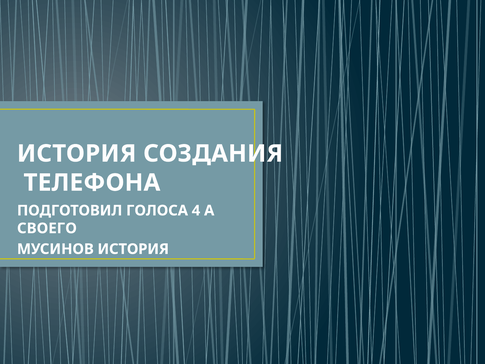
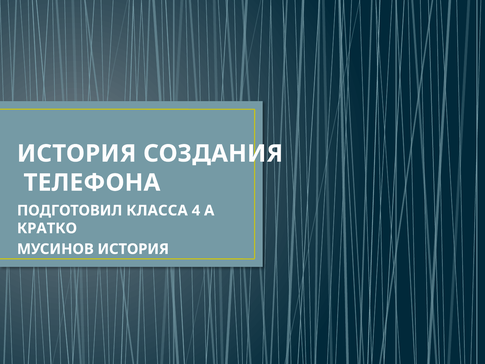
ГОЛОСА: ГОЛОСА -> КЛАССА (157, 210)
СВОЕГО: СВОЕГО -> КРАТКО (47, 228)
